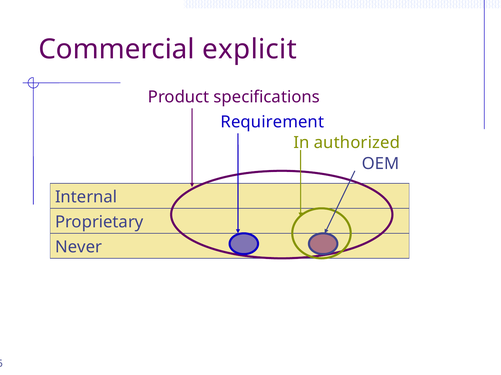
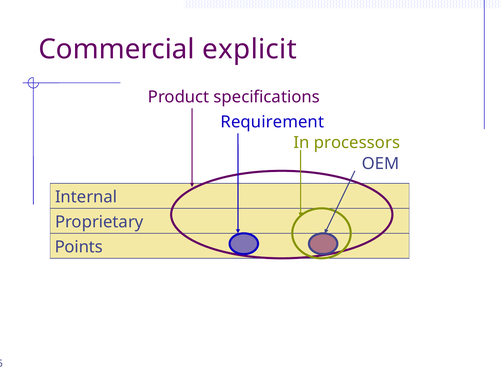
authorized: authorized -> processors (357, 143)
Never: Never -> Points (79, 247)
